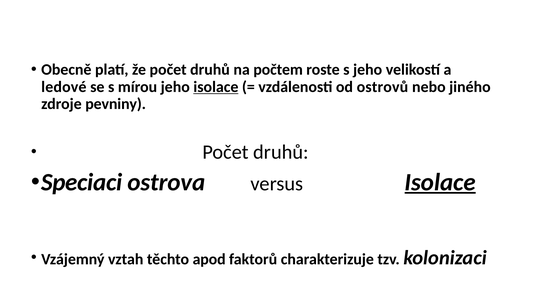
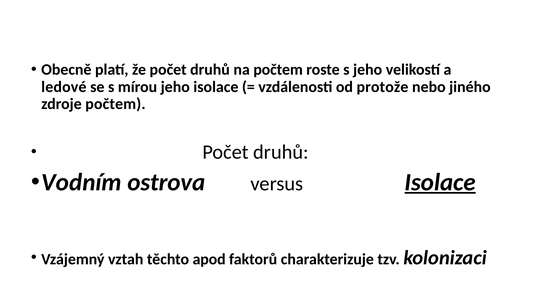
isolace underline: present -> none (216, 87)
ostrovů: ostrovů -> protože (382, 87)
zdroje pevniny: pevniny -> počtem (115, 104)
Speciaci: Speciaci -> Vodním (81, 182)
